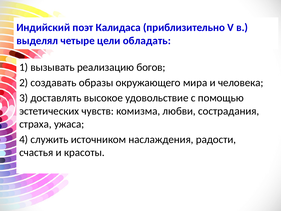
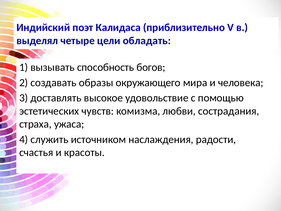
реализацию: реализацию -> способность (106, 67)
